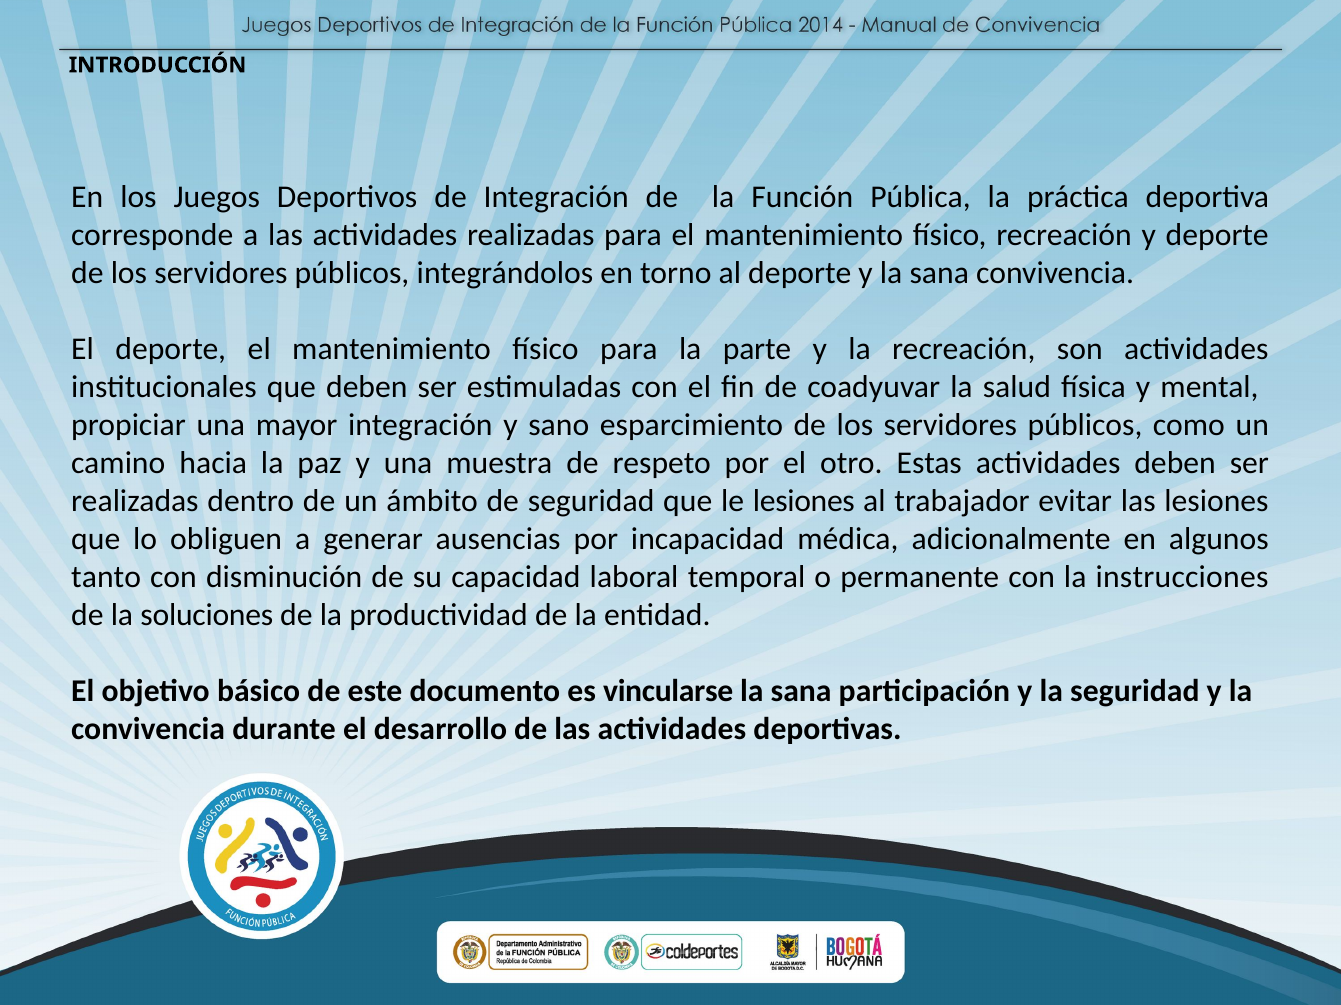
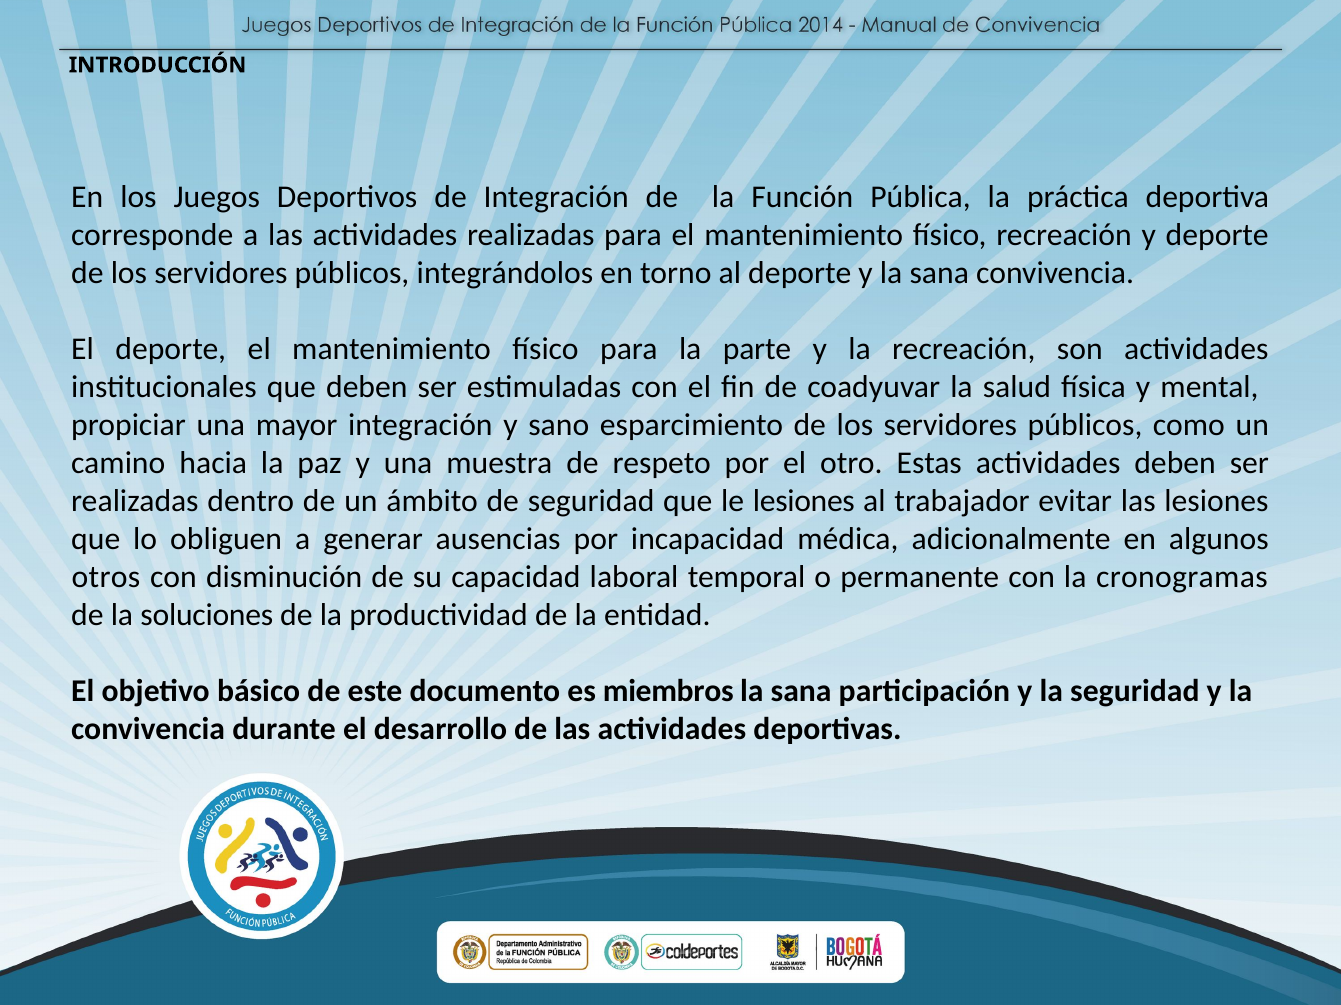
tanto: tanto -> otros (106, 577)
instrucciones: instrucciones -> cronogramas (1182, 577)
vincularse: vincularse -> miembros (668, 691)
